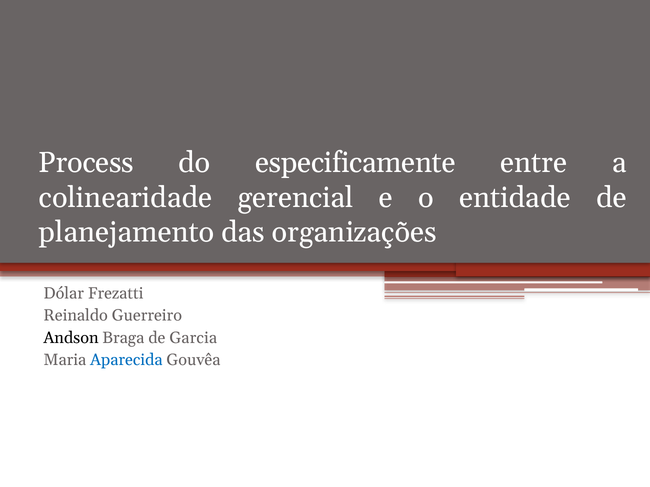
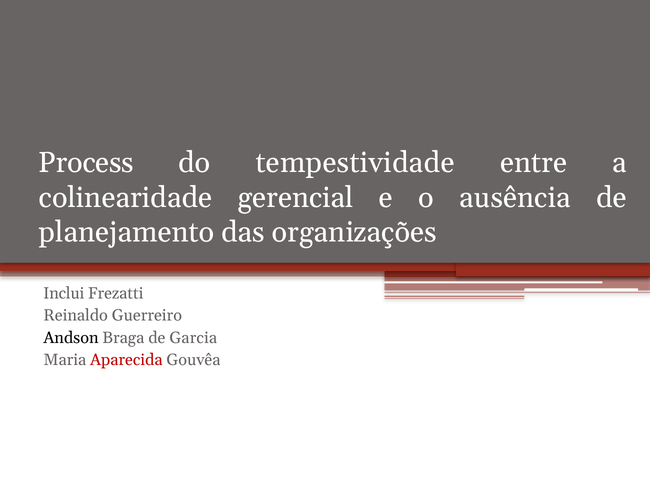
especificamente: especificamente -> tempestividade (355, 163)
entidade: entidade -> ausência (515, 198)
Dólar: Dólar -> Inclui (64, 294)
Aparecida colour: blue -> red (126, 360)
